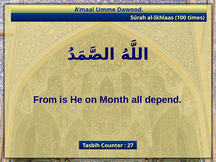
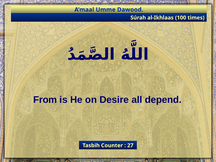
Month: Month -> Desire (114, 100)
